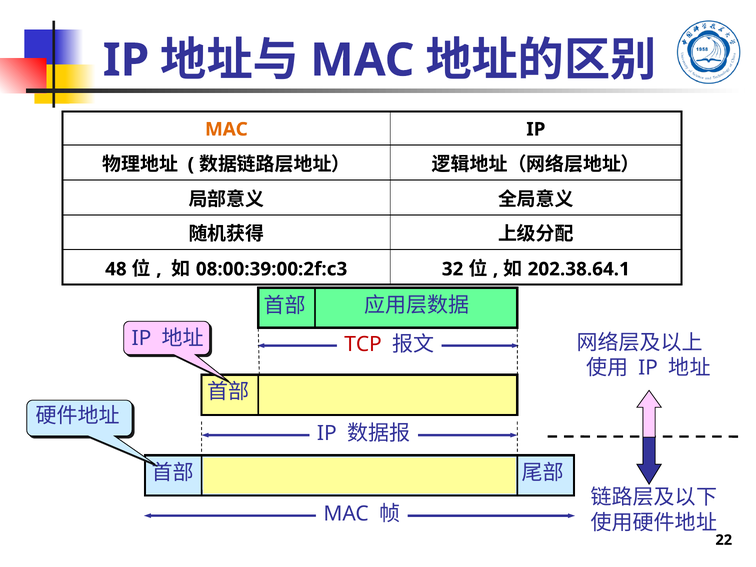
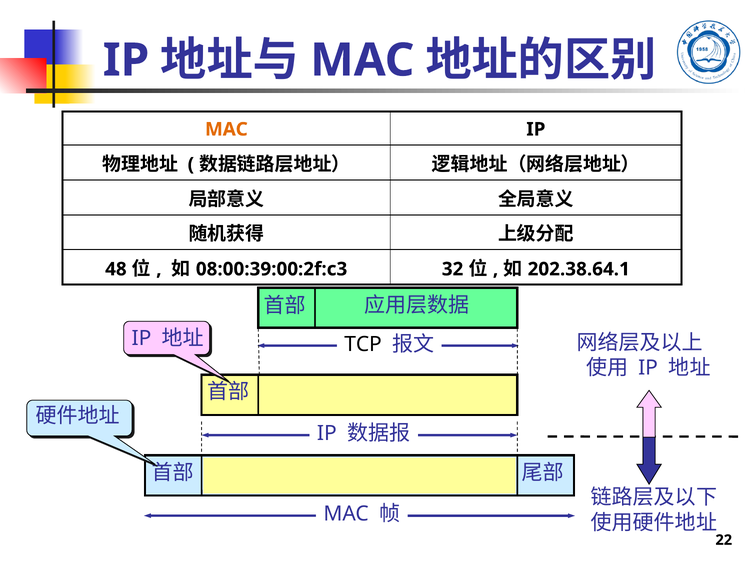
TCP colour: red -> black (363, 344)
